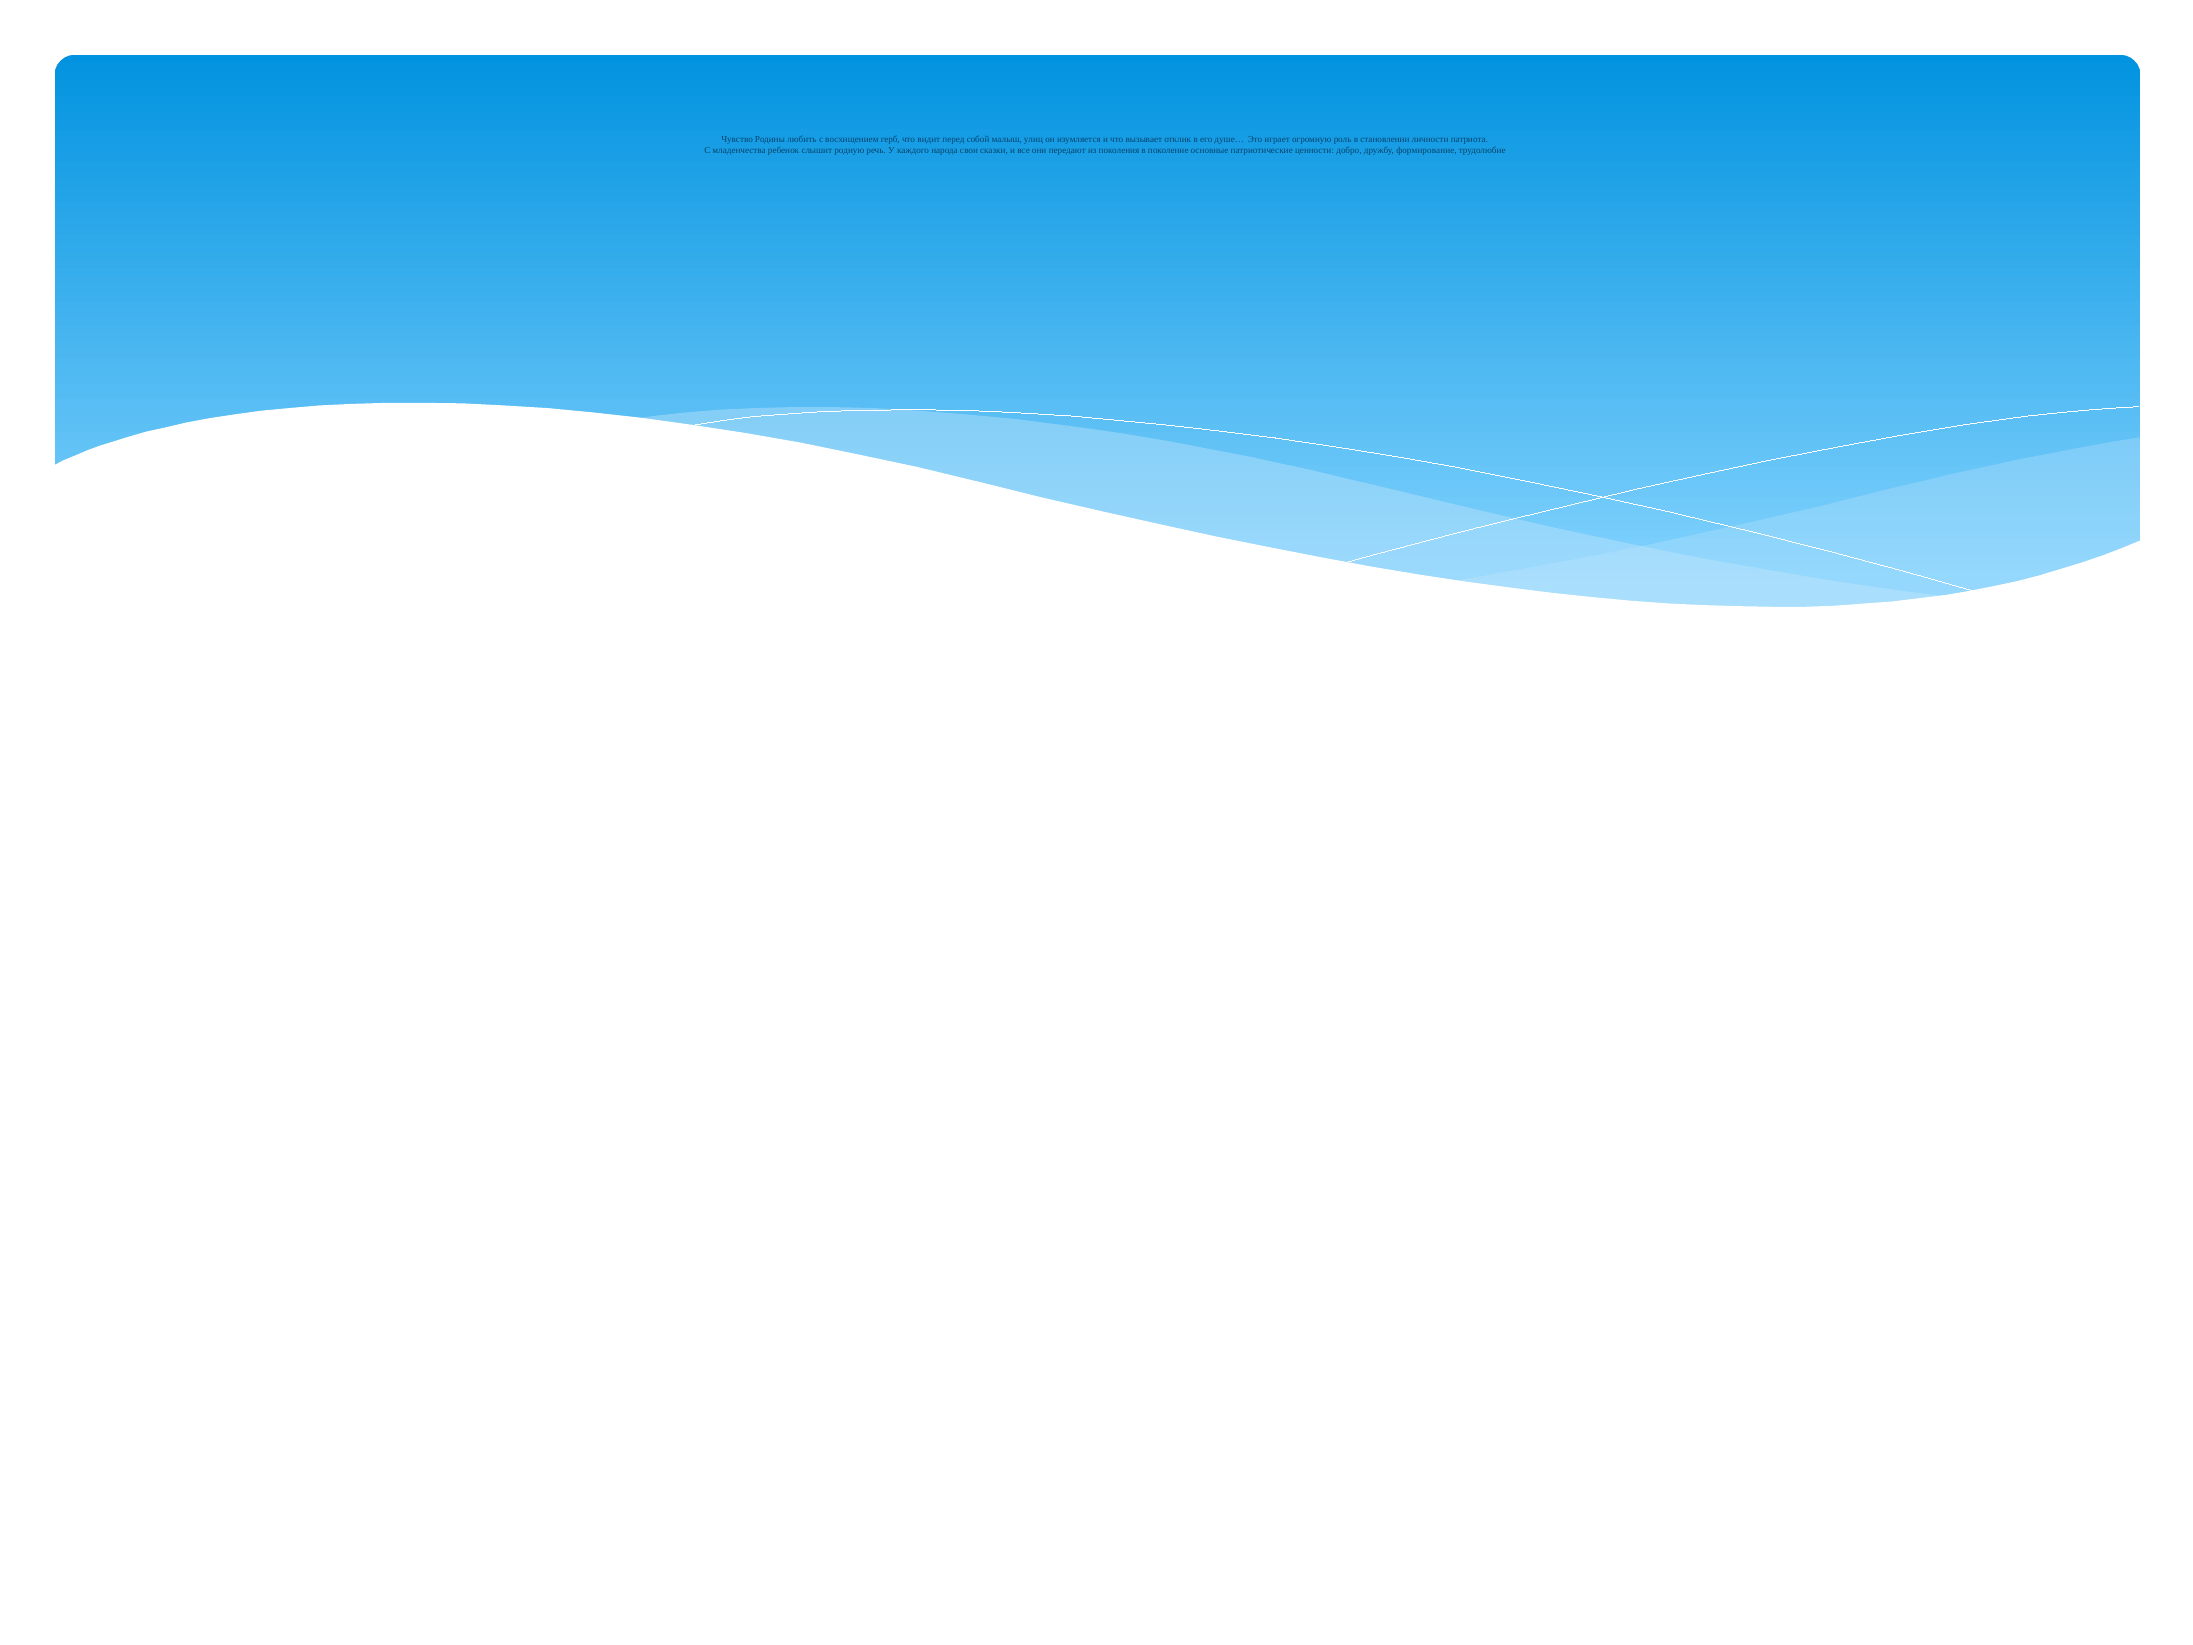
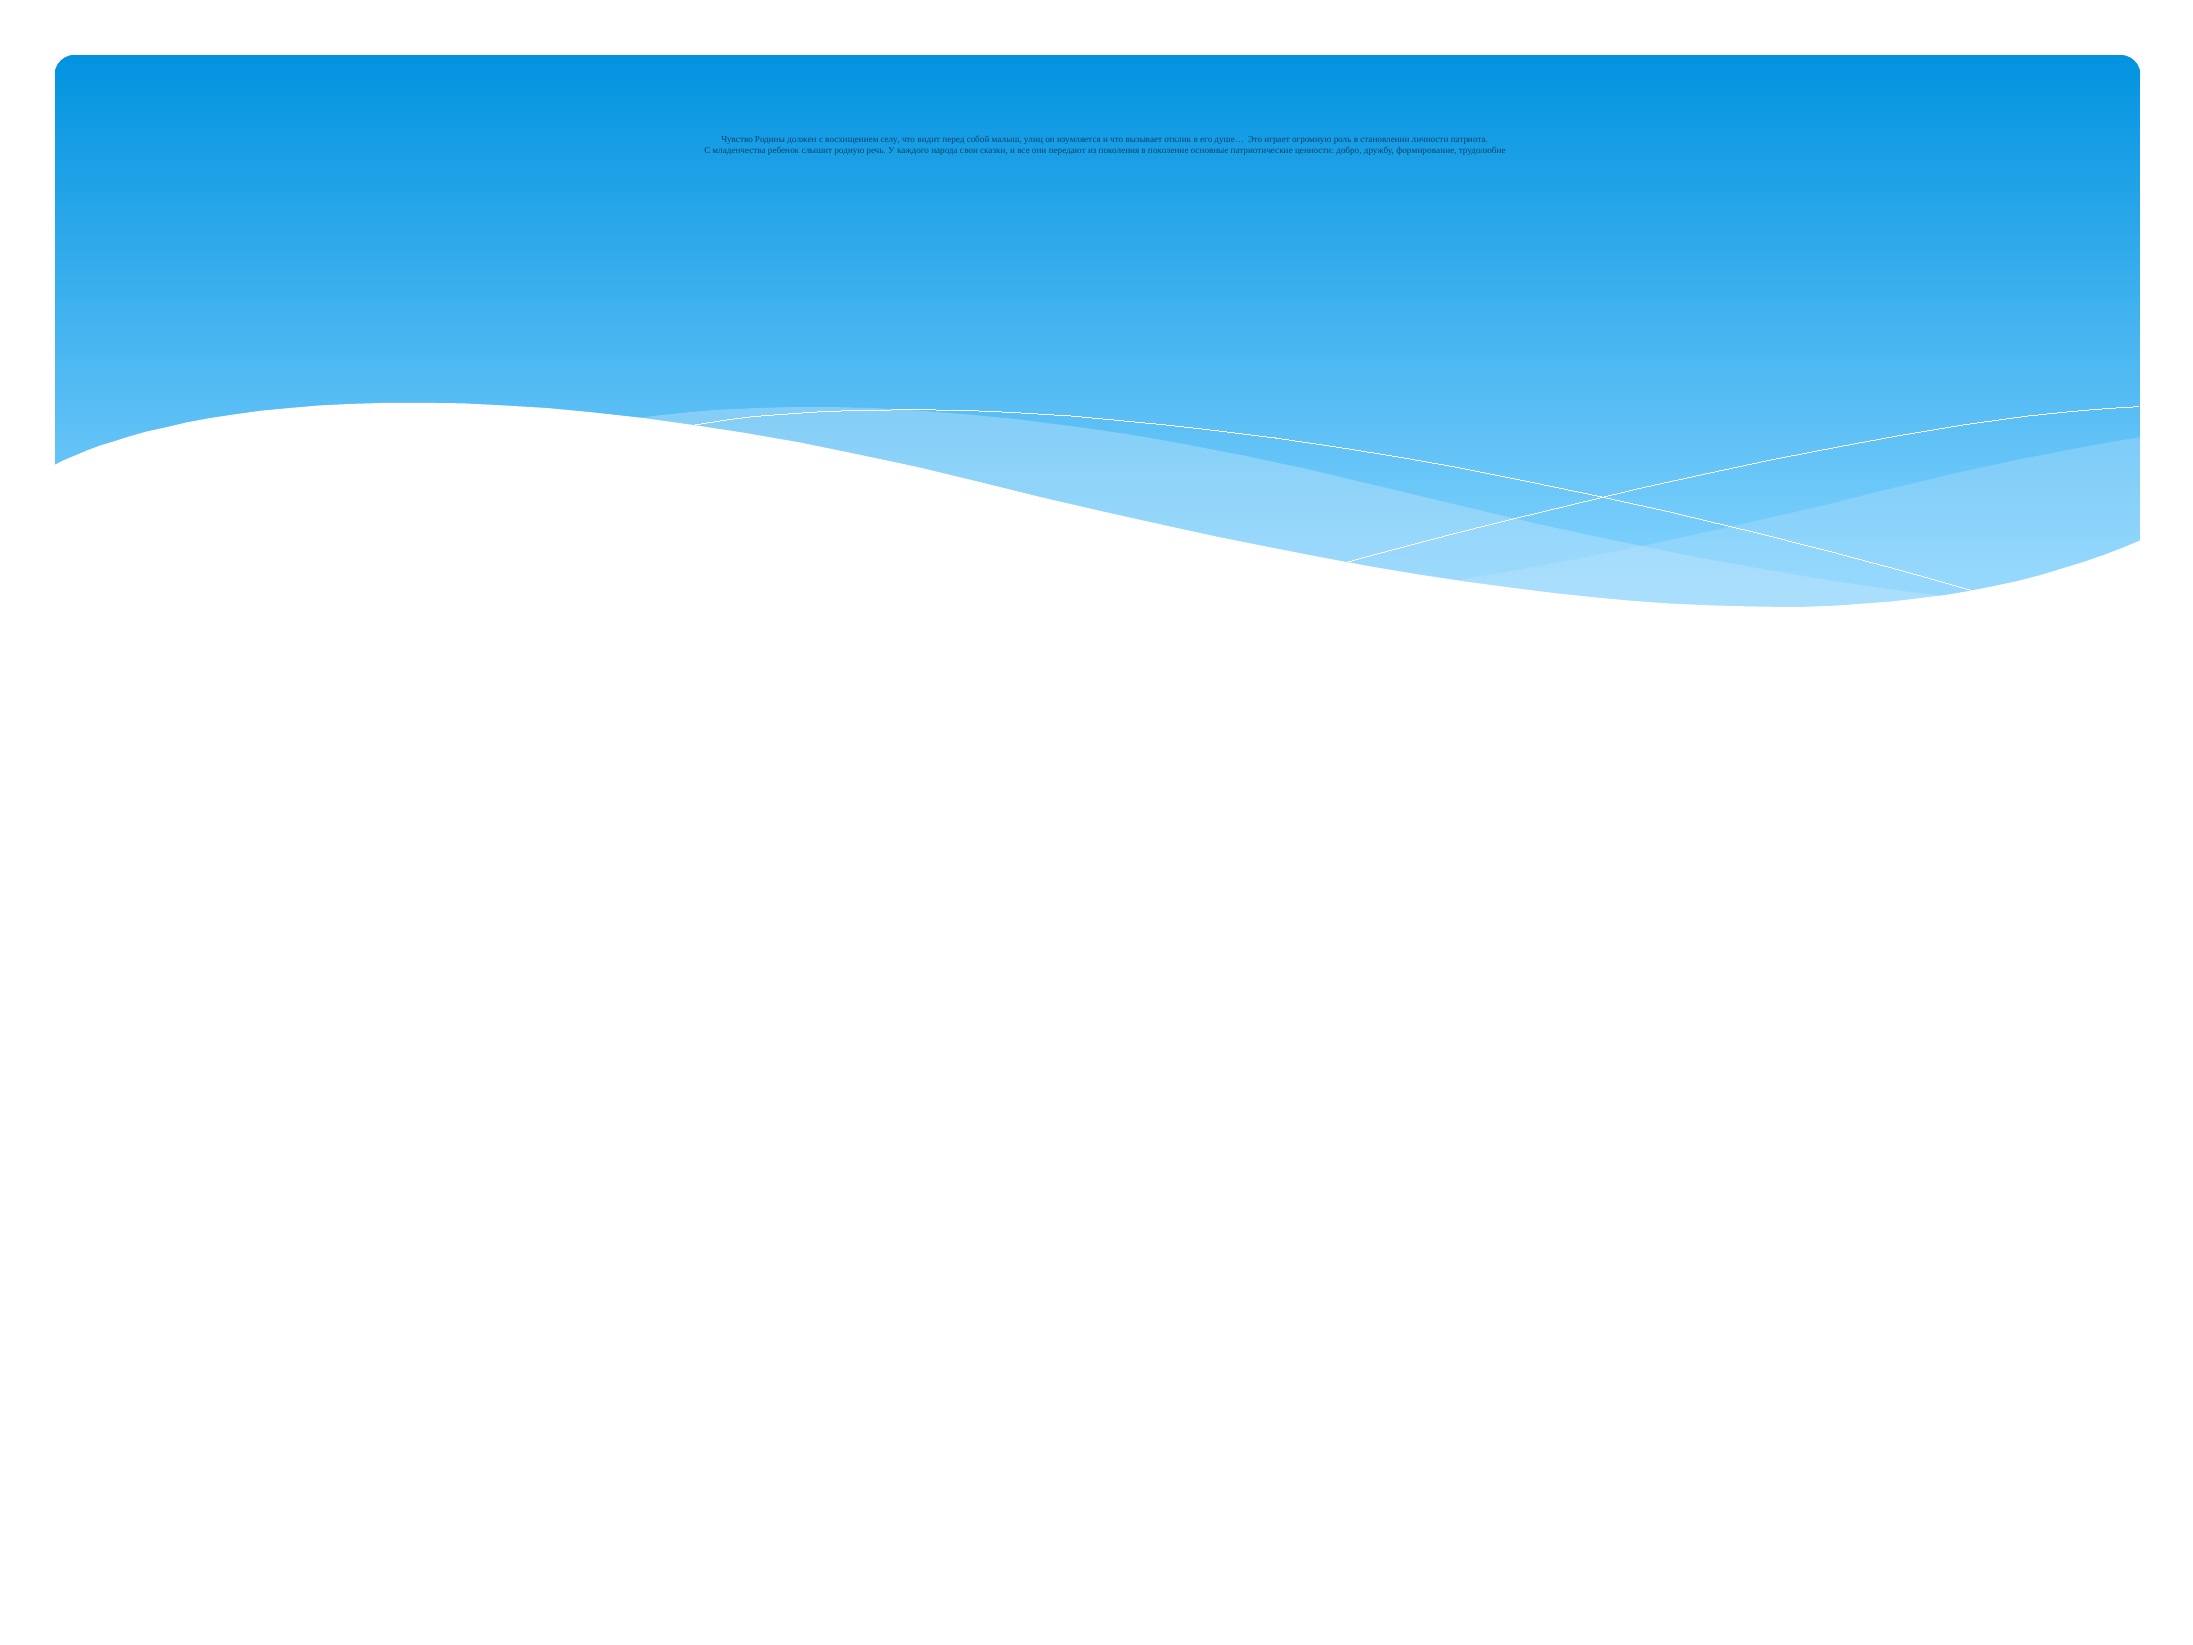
любить: любить -> должен (802, 140)
герб: герб -> селу (890, 140)
